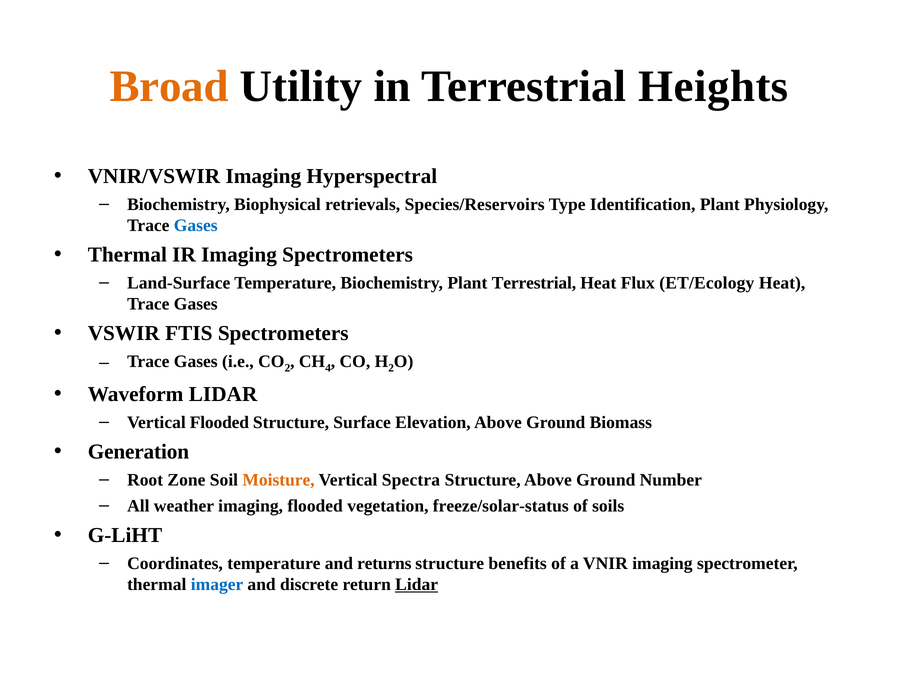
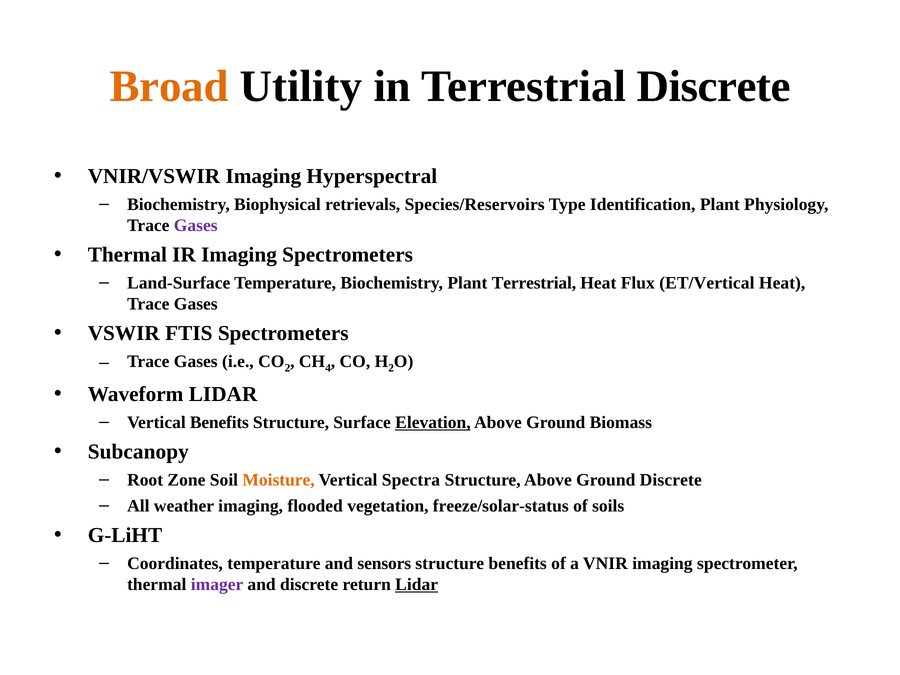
Terrestrial Heights: Heights -> Discrete (714, 86)
Gases colour: blue -> purple (196, 225)
ET/Ecology: ET/Ecology -> ET/Vertical (707, 283)
Vertical Flooded: Flooded -> Benefits (219, 422)
Elevation underline: none -> present (433, 422)
Generation: Generation -> Subcanopy (138, 452)
Ground Number: Number -> Discrete (671, 480)
returns: returns -> sensors (384, 563)
imager colour: blue -> purple (217, 584)
